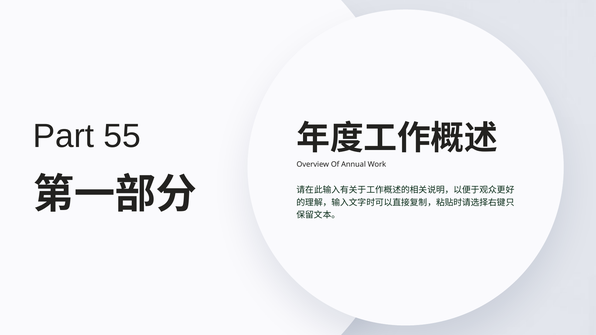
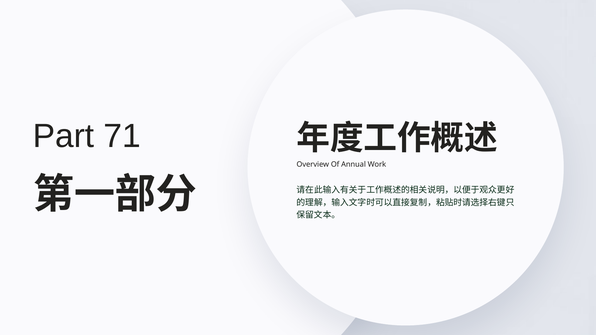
55: 55 -> 71 (122, 136)
